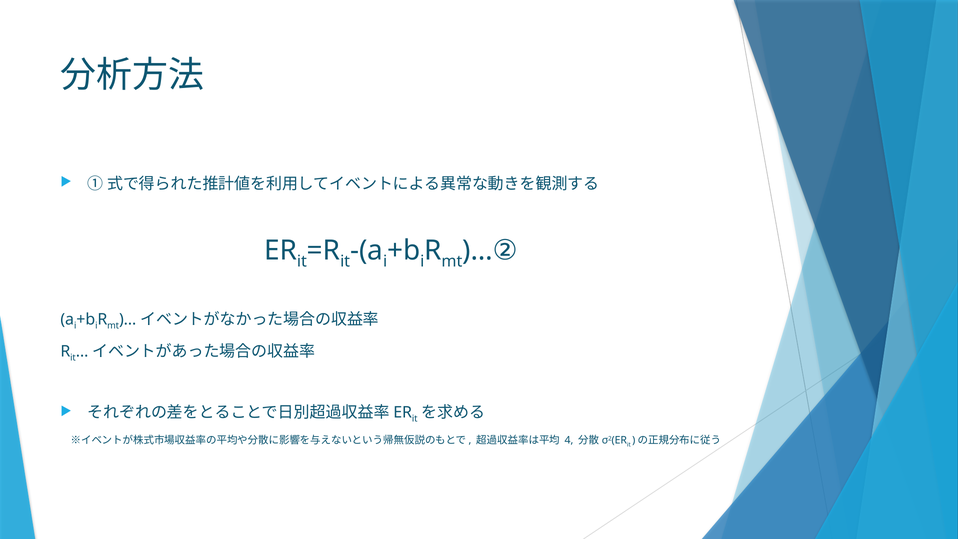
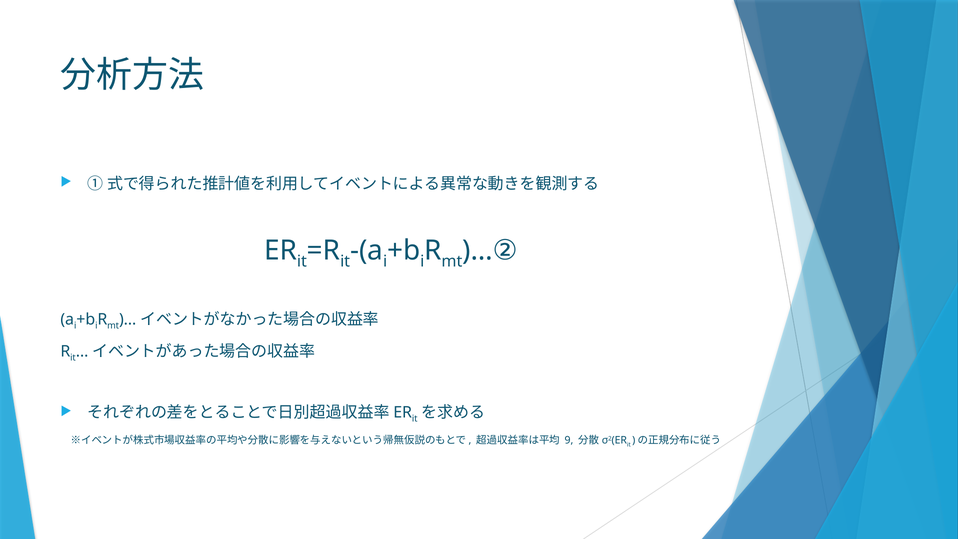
4: 4 -> 9 (569, 440)
